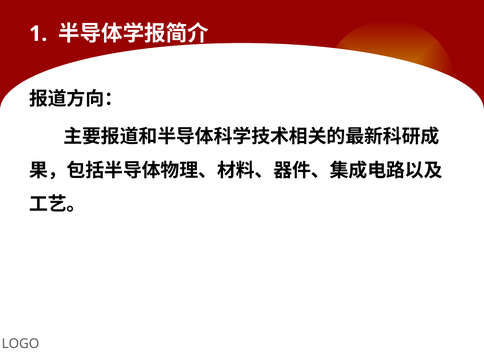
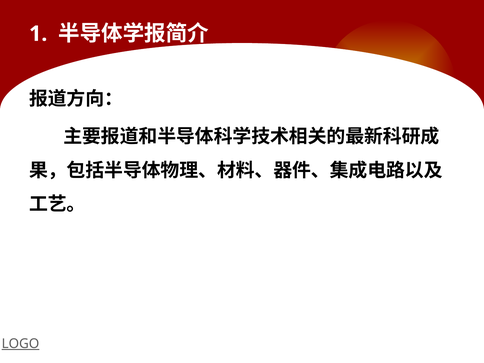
LOGO underline: none -> present (20, 344)
